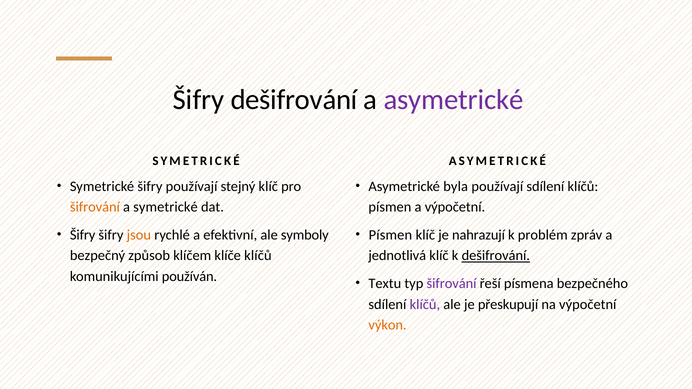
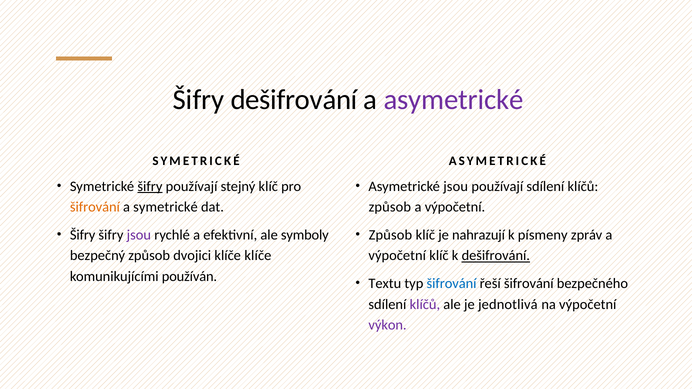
šifry underline: none -> present (150, 186)
Asymetrické byla: byla -> jsou (456, 186)
písmen: písmen -> způsob (390, 207)
jsou colour: orange -> purple (139, 235)
Písmen: Písmen -> Způsob (390, 235)
problém: problém -> písmeny (543, 235)
klíčem: klíčem -> dvojici (192, 256)
klíče klíčů: klíčů -> klíče (258, 256)
jednotlivá: jednotlivá -> výpočetní (397, 256)
šifrování colour: purple -> blue (452, 284)
řeší písmena: písmena -> šifrování (529, 284)
přeskupují: přeskupují -> jednotlivá (508, 305)
výkon colour: orange -> purple (388, 325)
